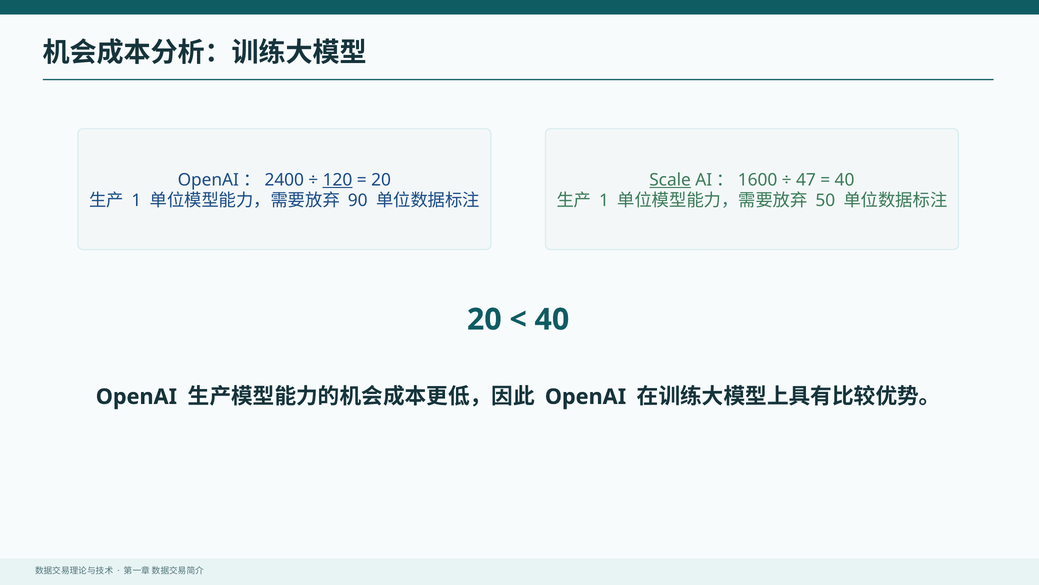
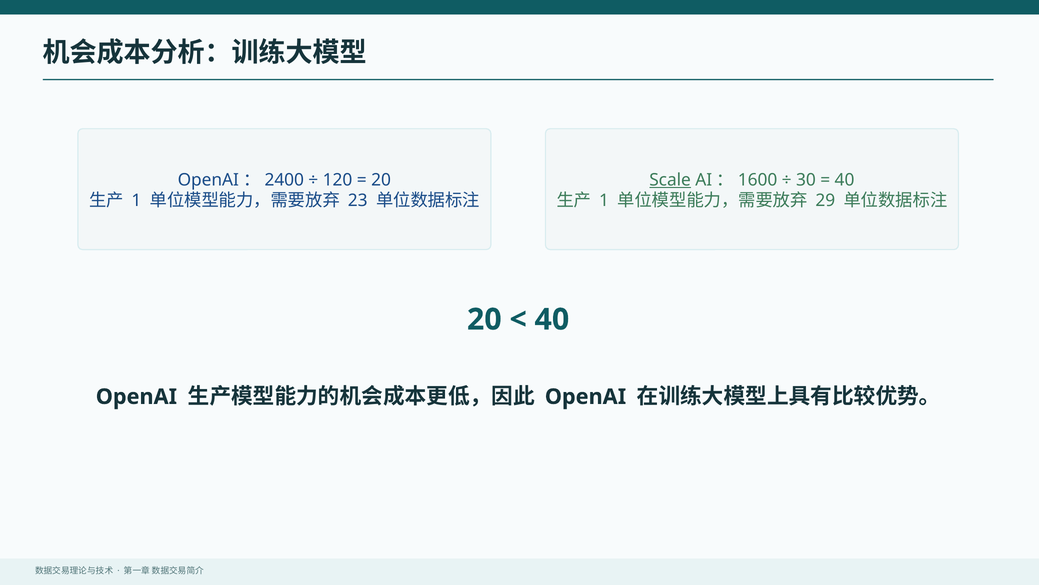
120 underline: present -> none (338, 180)
47: 47 -> 30 (806, 180)
90: 90 -> 23 (358, 201)
50: 50 -> 29 (825, 201)
